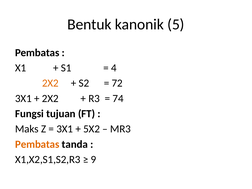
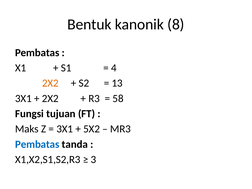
5: 5 -> 8 (176, 24)
72: 72 -> 13 (117, 83)
74: 74 -> 58 (118, 98)
Pembatas colour: orange -> blue (37, 144)
9: 9 -> 3 (93, 160)
